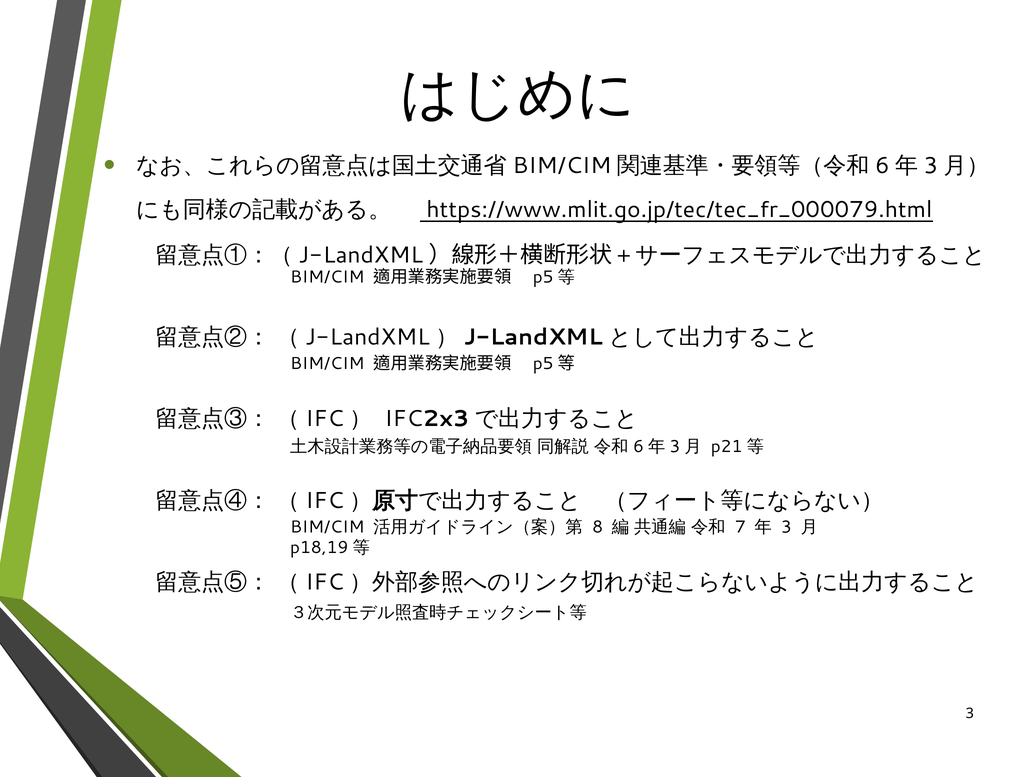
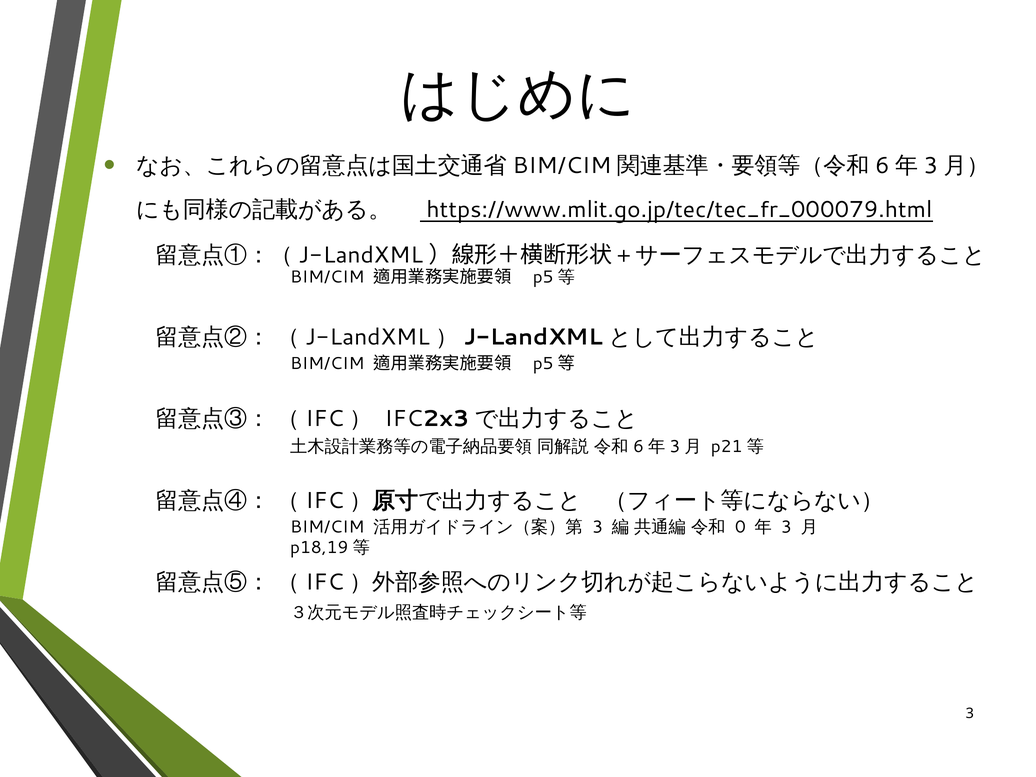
8: 8 -> 3 (598, 527)
7: 7 -> 0 (740, 527)
